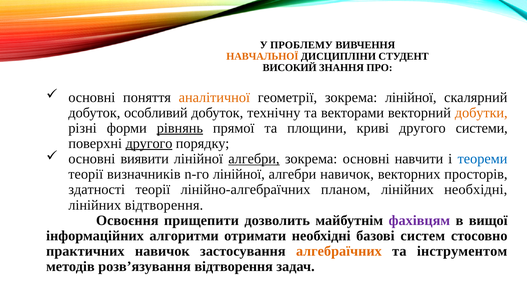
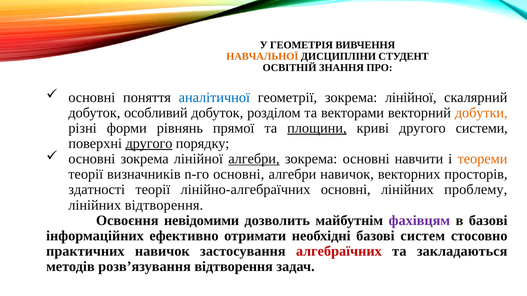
ПРОБЛЕМУ: ПРОБЛЕМУ -> ГЕОМЕТРІЯ (301, 45)
ВИСОКИЙ: ВИСОКИЙ -> ОСВІТНІЙ (290, 68)
аналітичної colour: orange -> blue (214, 97)
технічну: технічну -> розділом (274, 113)
рівнянь underline: present -> none (180, 128)
площини underline: none -> present (317, 128)
основні виявити: виявити -> зокрема (145, 159)
теореми colour: blue -> orange (482, 159)
n-го лінійної: лінійної -> основні (239, 174)
лінійно-алгебраїчних планом: планом -> основні (346, 190)
лінійних необхідні: необхідні -> проблему (476, 190)
прищепити: прищепити -> невідомими (202, 221)
в вищої: вищої -> базові (488, 221)
алгоритми: алгоритми -> ефективно (184, 236)
алгебраїчних colour: orange -> red (339, 252)
інструментом: інструментом -> закладаються (462, 252)
